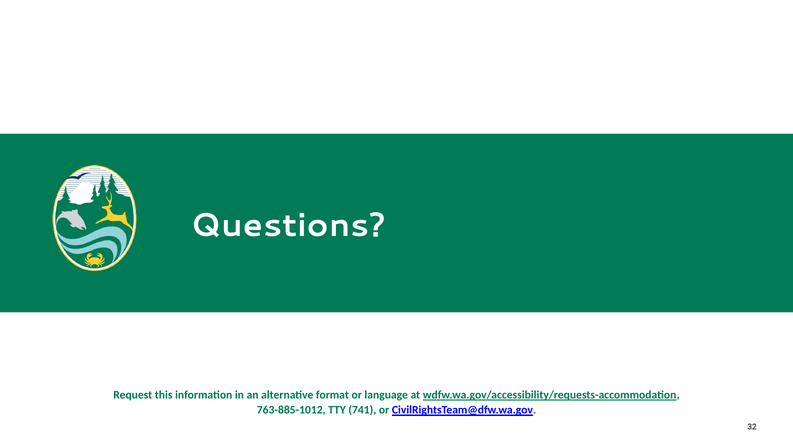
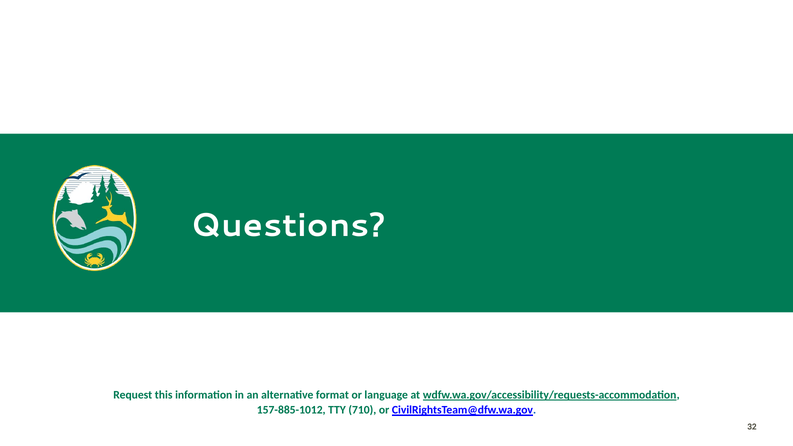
763-885-1012: 763-885-1012 -> 157-885-1012 (291, 410)
741: 741 -> 710 (362, 410)
